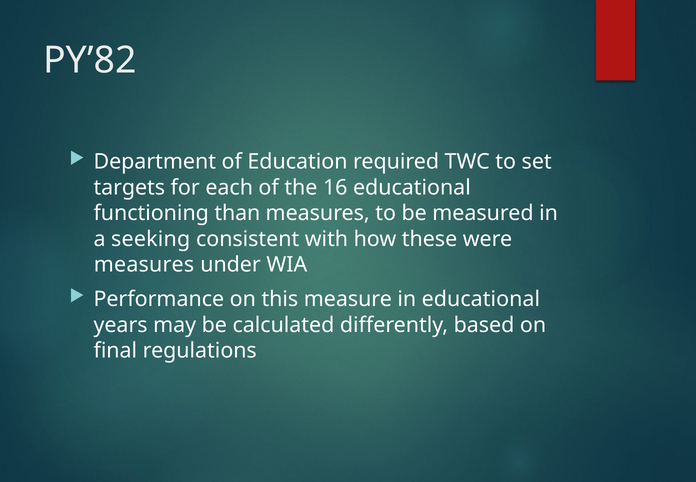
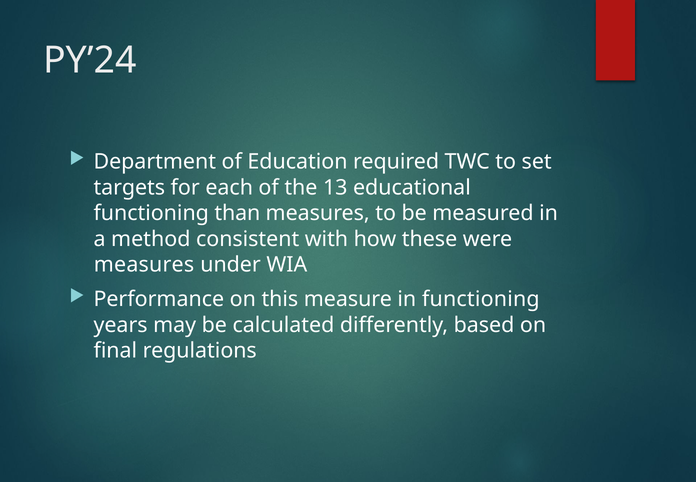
PY’82: PY’82 -> PY’24 (90, 60)
16: 16 -> 13 (335, 188)
seeking: seeking -> method (151, 239)
in educational: educational -> functioning (481, 299)
